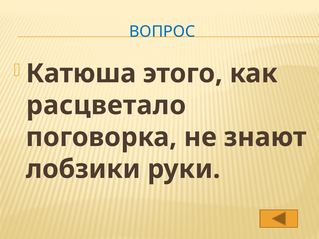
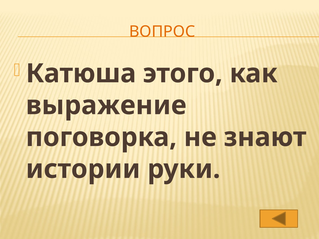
ВОПРОС colour: blue -> orange (162, 32)
расцветало: расцветало -> выражение (106, 106)
лобзики: лобзики -> истории (83, 169)
